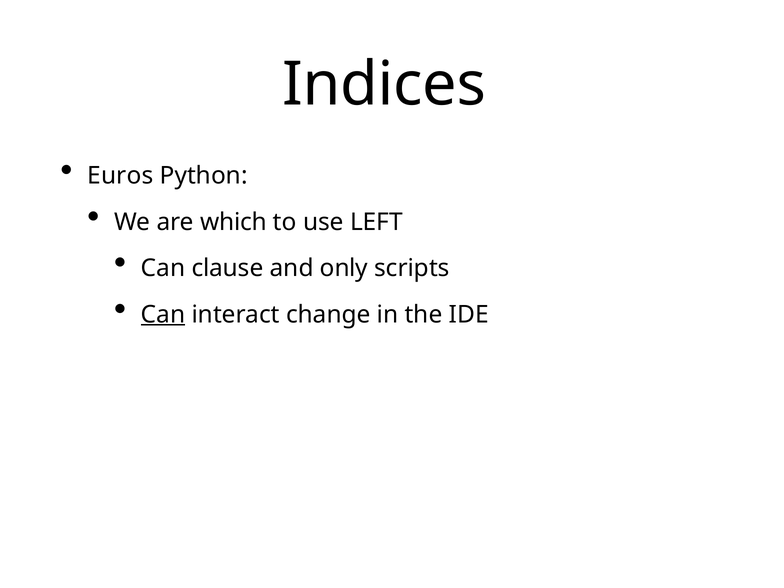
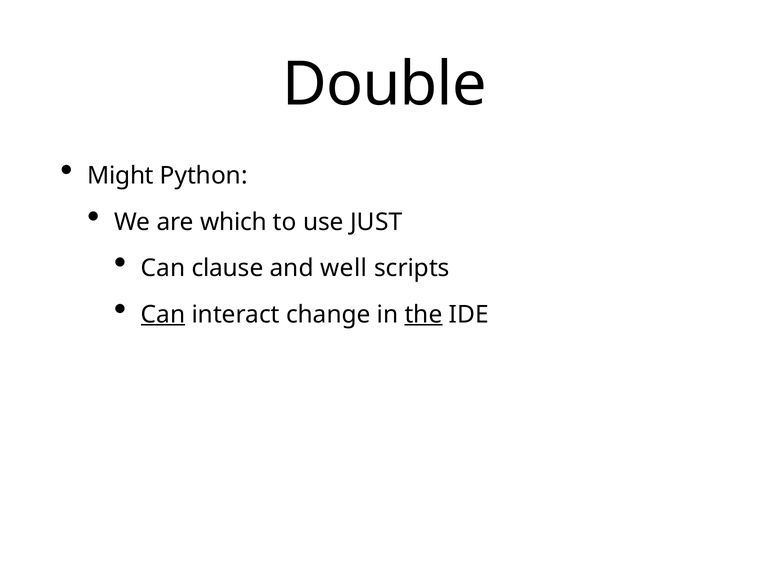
Indices: Indices -> Double (384, 85)
Euros: Euros -> Might (120, 176)
LEFT: LEFT -> JUST (376, 222)
only: only -> well (344, 268)
the underline: none -> present (424, 314)
